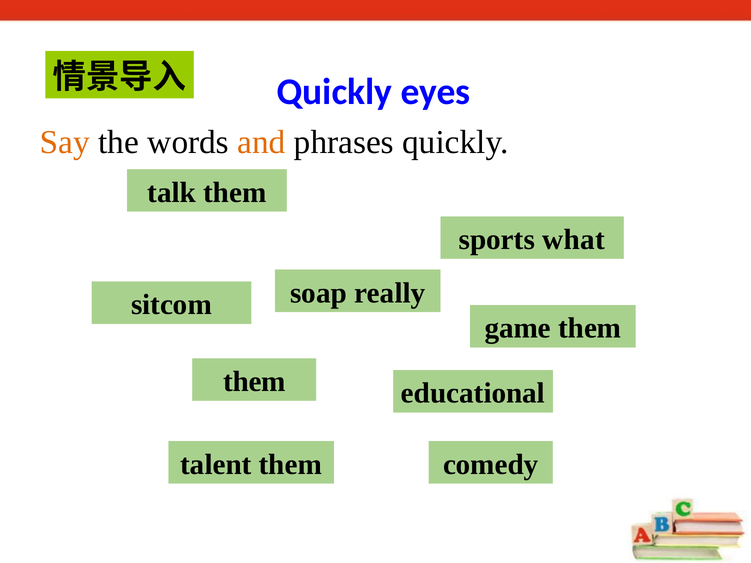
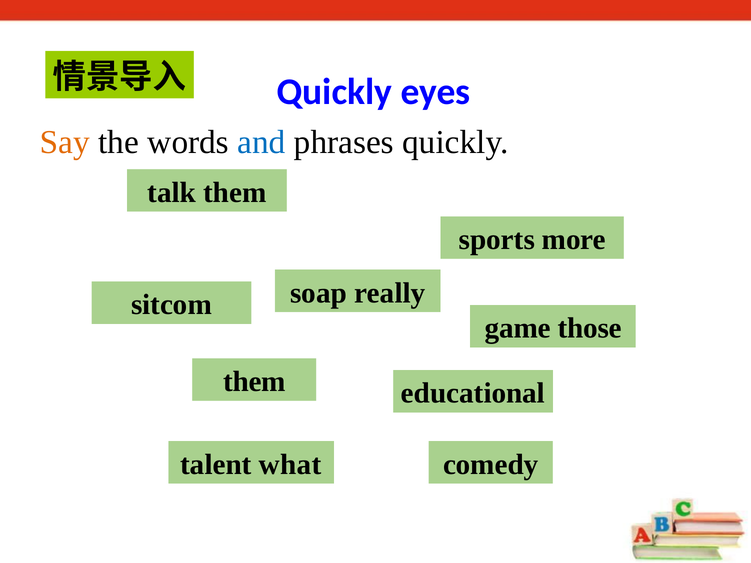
and colour: orange -> blue (261, 142)
what: what -> more (574, 240)
game them: them -> those (590, 328)
talent them: them -> what (290, 465)
